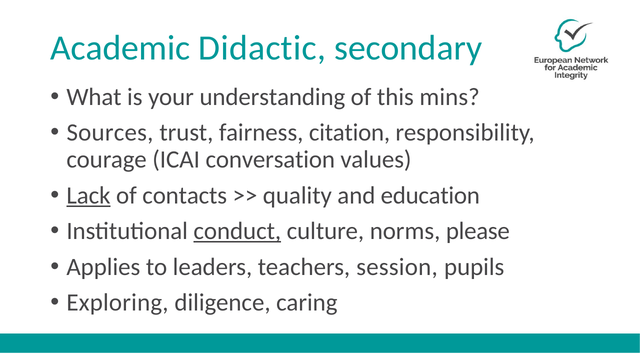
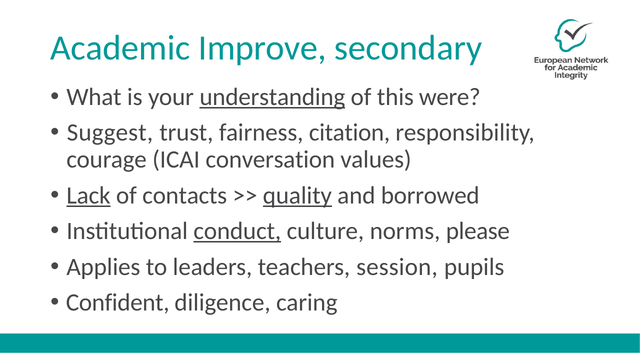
Didactic: Didactic -> Improve (262, 48)
understanding underline: none -> present (272, 97)
mins: mins -> were (450, 97)
Sources: Sources -> Suggest (110, 133)
quality underline: none -> present (297, 195)
education: education -> borrowed (430, 195)
Exploring: Exploring -> Confident (118, 303)
